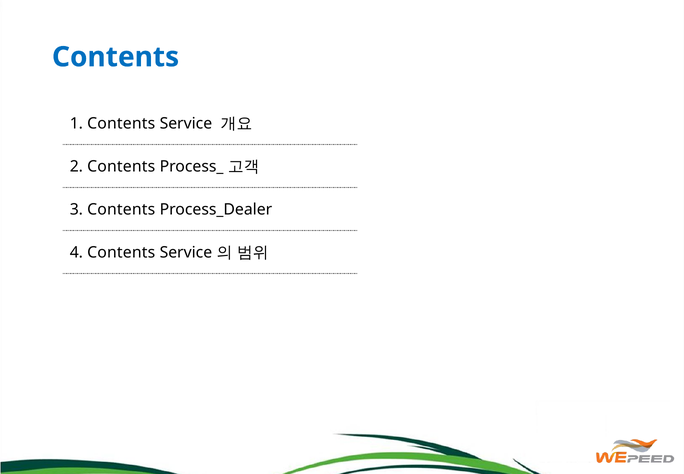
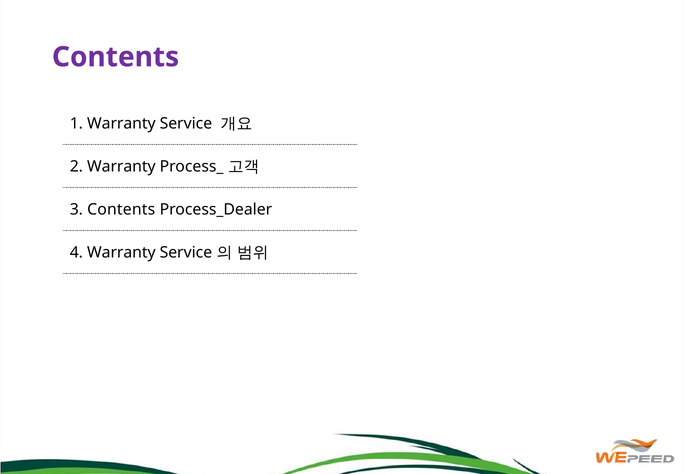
Contents colour: blue -> purple (116, 57)
1 Contents: Contents -> Warranty (121, 124)
2 Contents: Contents -> Warranty (121, 166)
4 Contents: Contents -> Warranty (121, 252)
